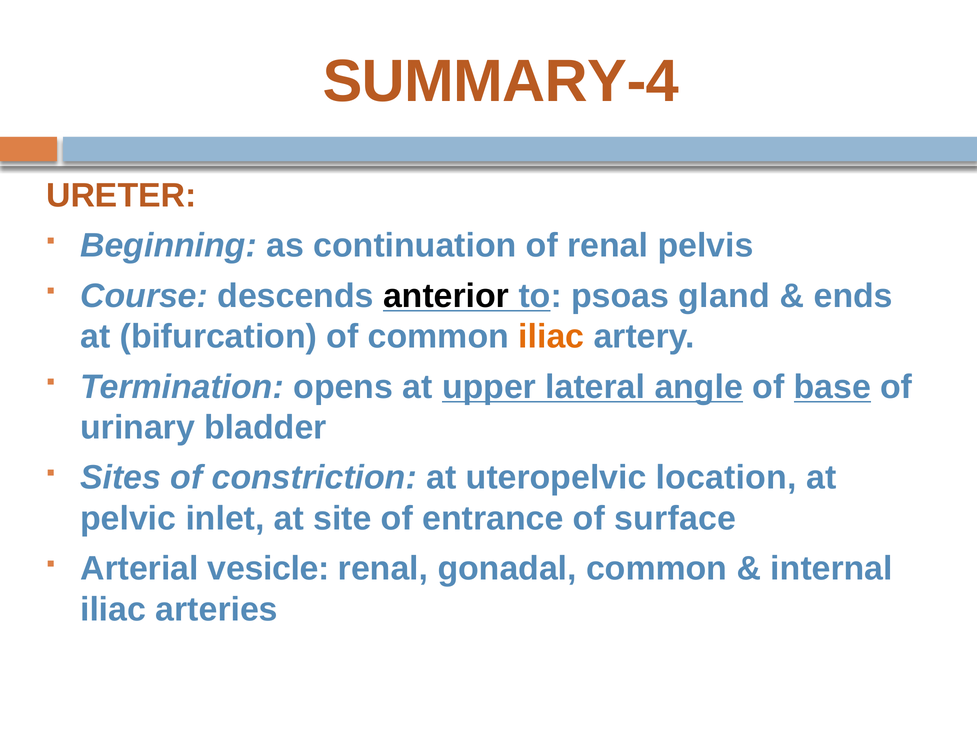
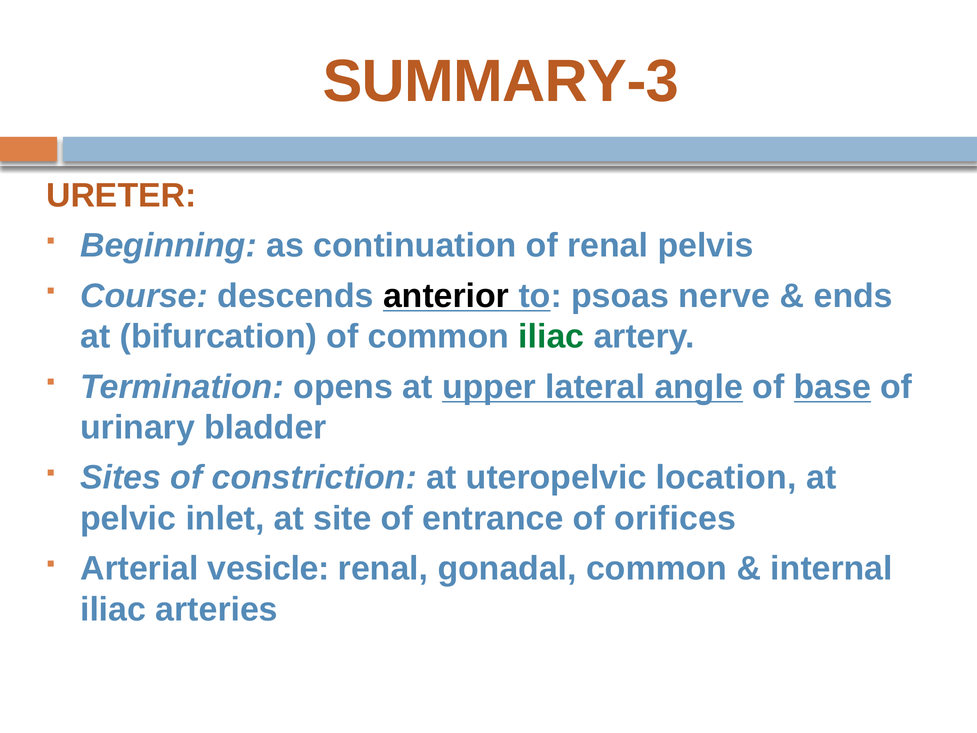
SUMMARY-4: SUMMARY-4 -> SUMMARY-3 (501, 82)
gland: gland -> nerve (724, 296)
iliac colour: orange -> green (551, 337)
surface: surface -> orifices (675, 518)
